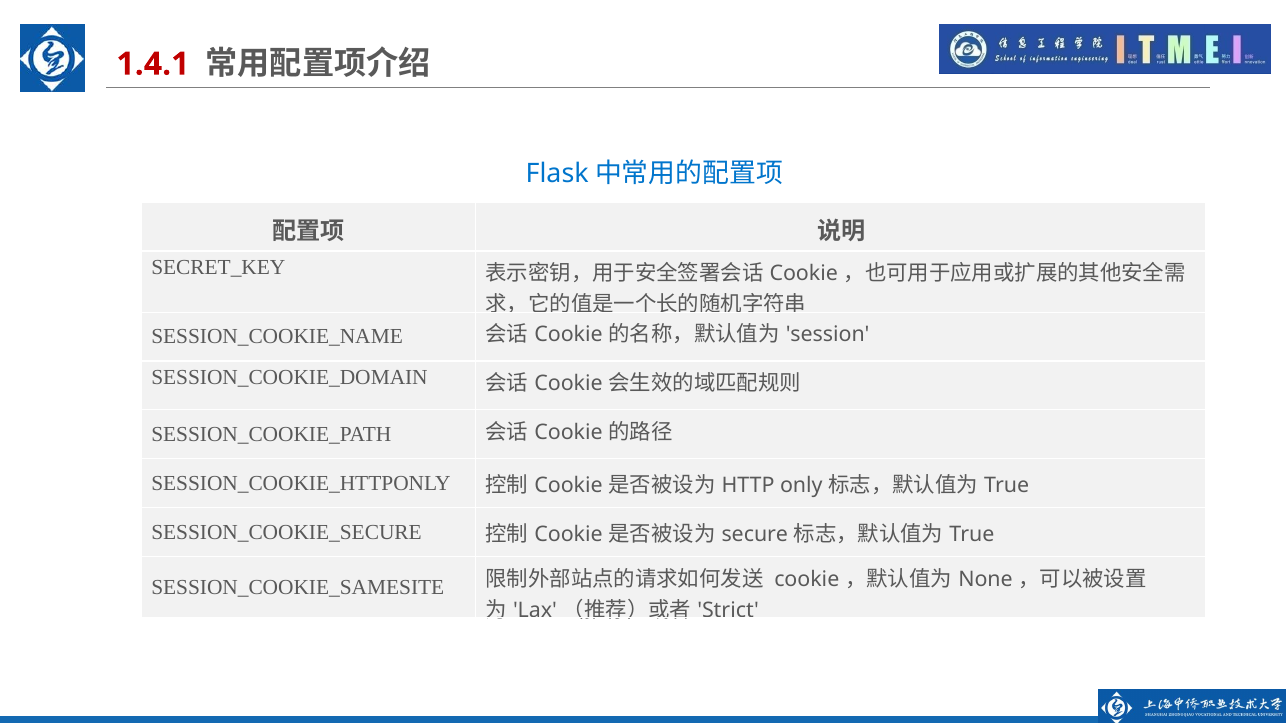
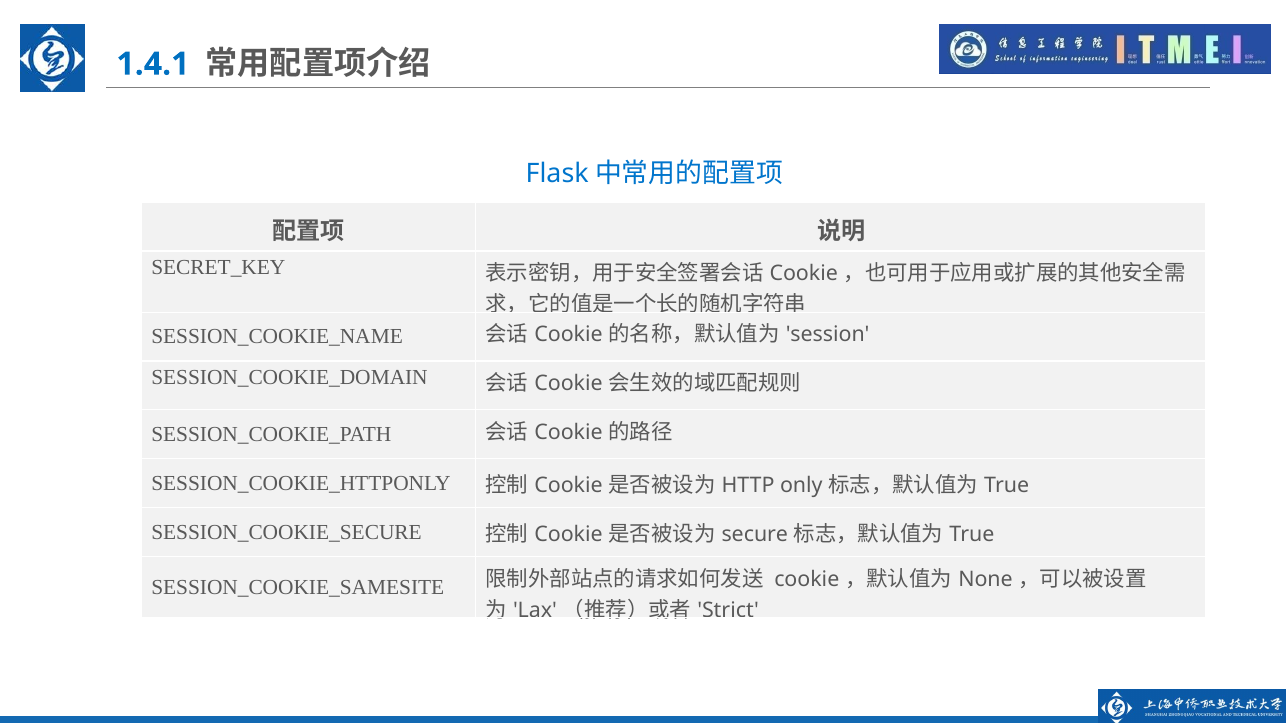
1.4.1 colour: red -> blue (153, 64)
